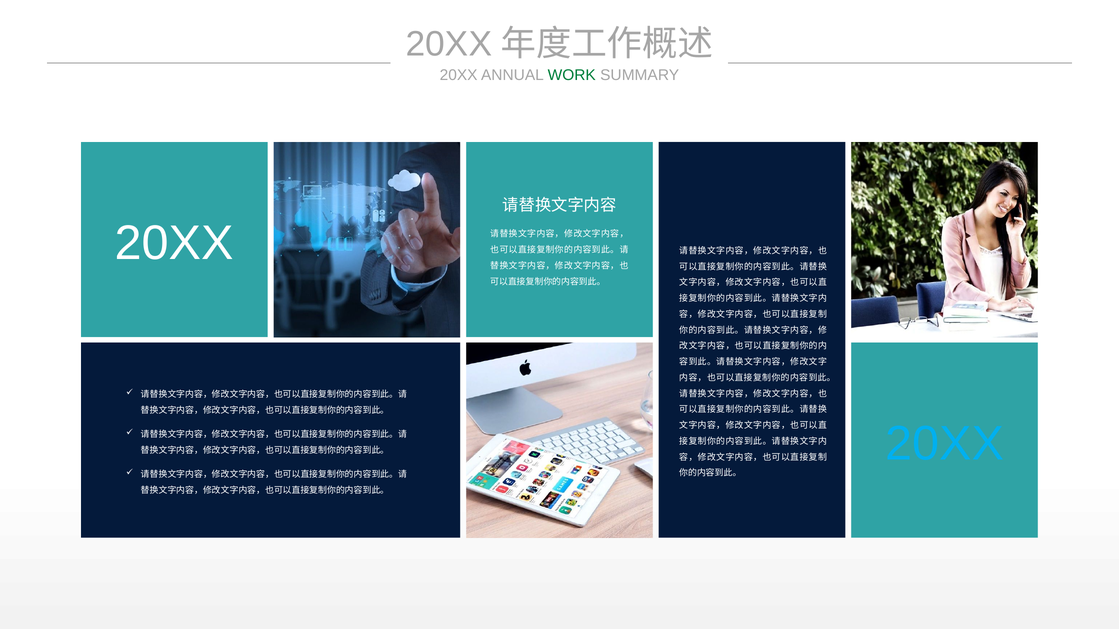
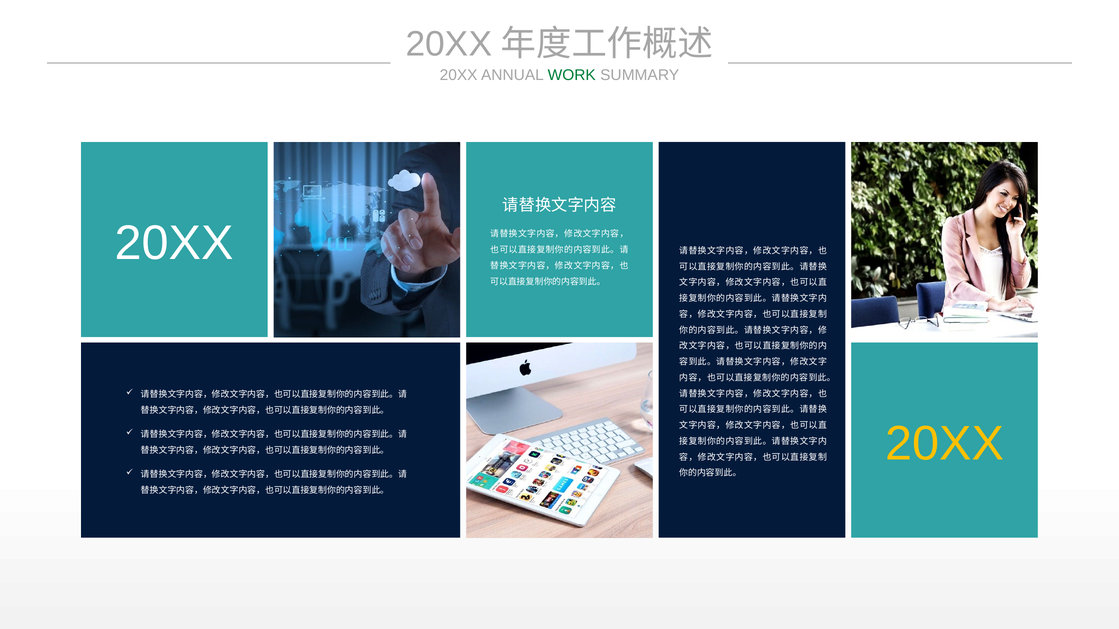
20XX colour: light blue -> yellow (944, 444)
